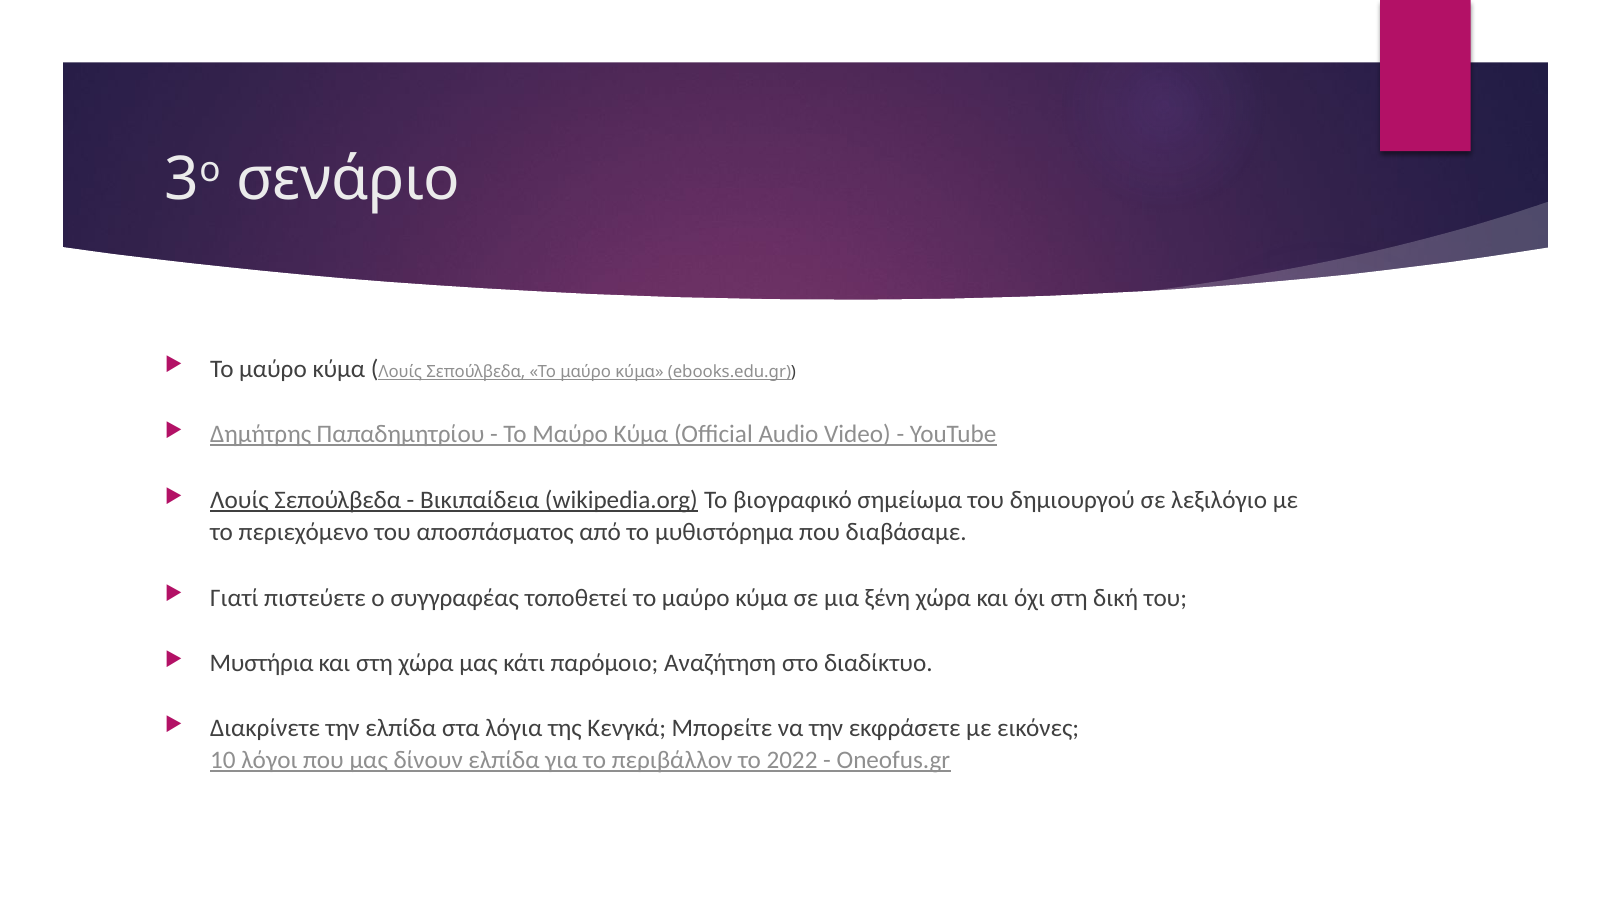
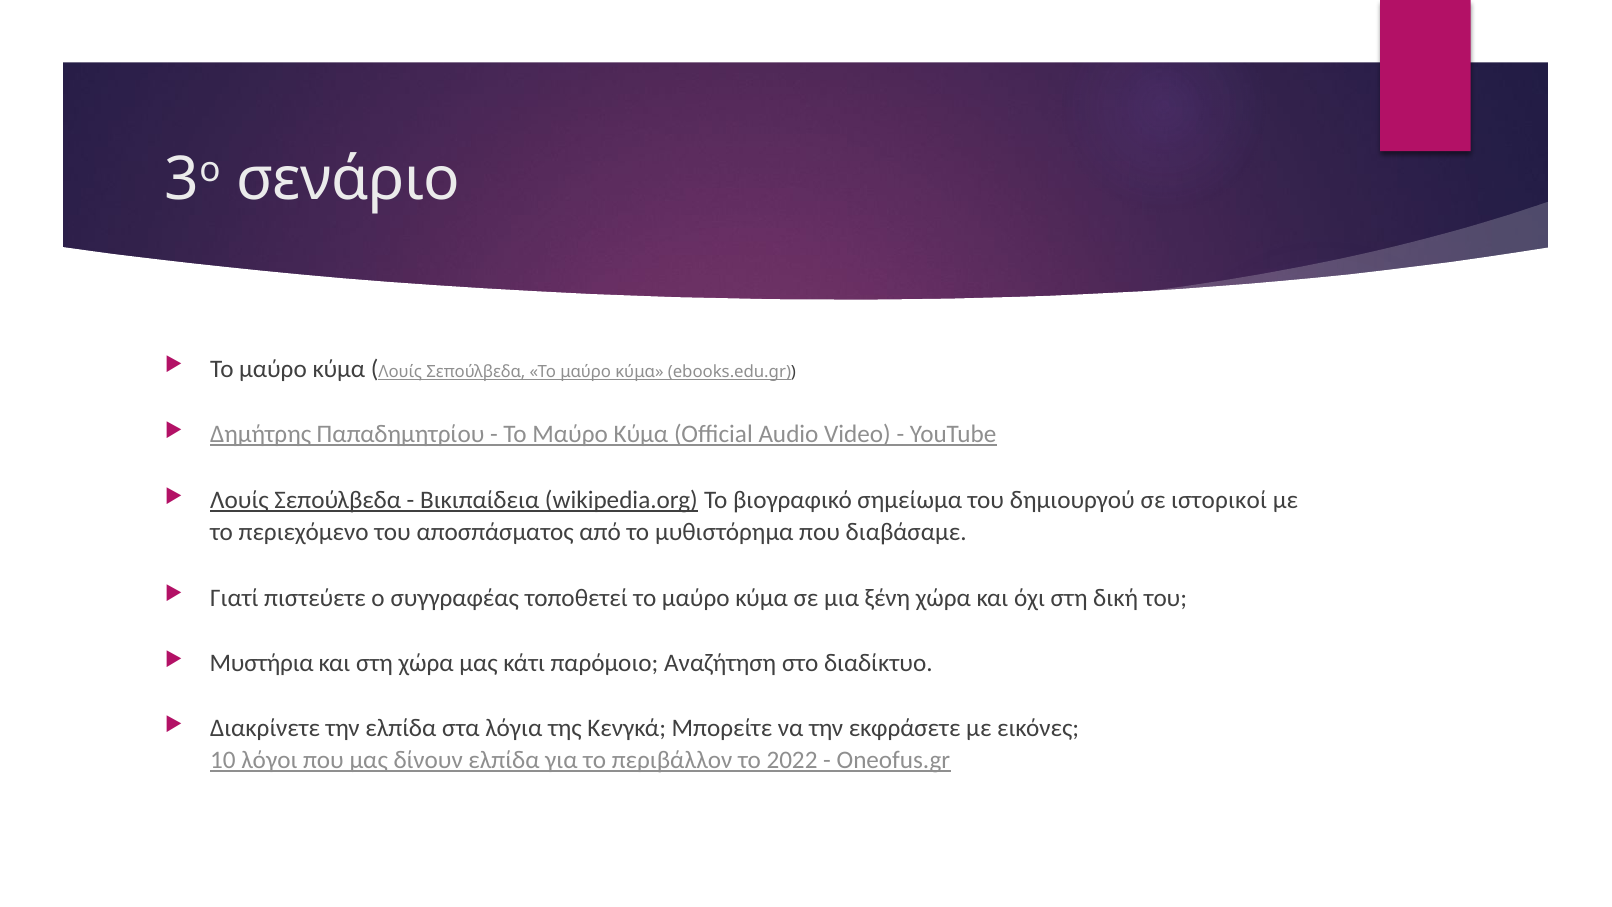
λεξιλόγιο: λεξιλόγιο -> ιστορικοί (1219, 500)
